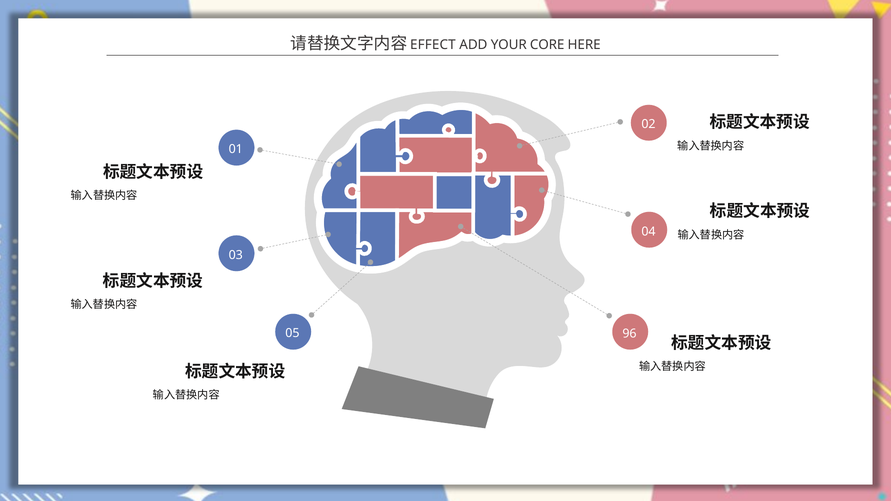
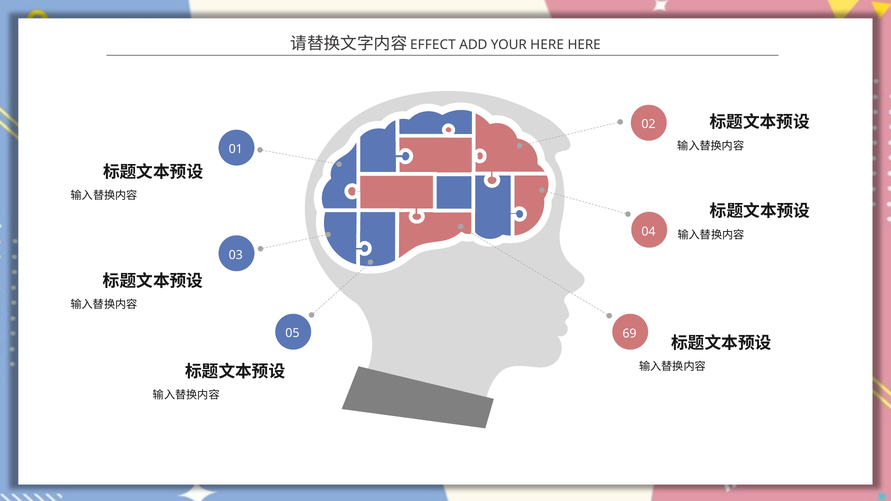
YOUR CORE: CORE -> HERE (547, 45)
96: 96 -> 69 (630, 334)
